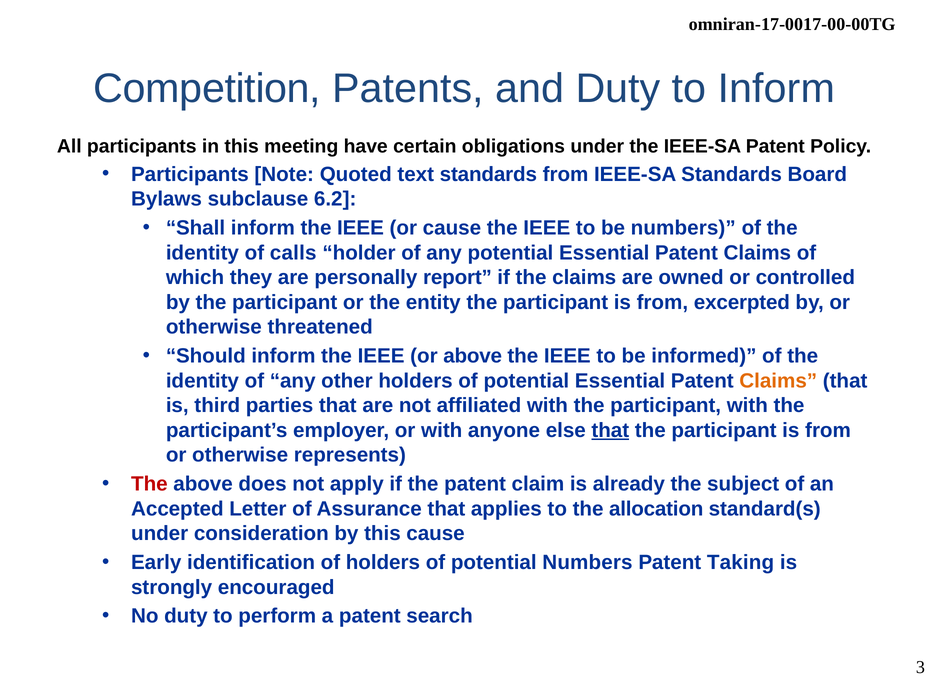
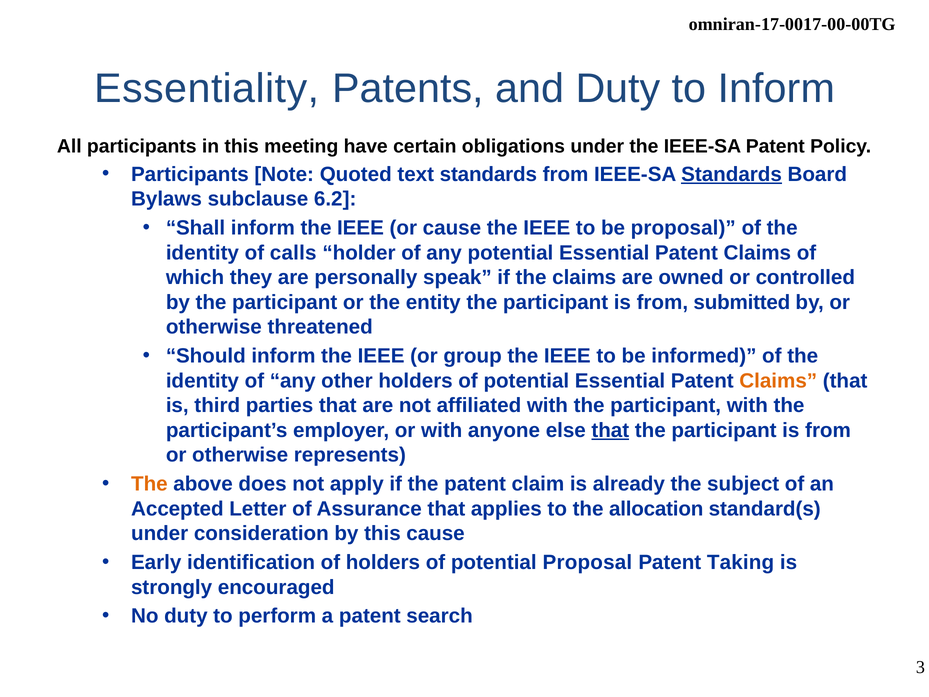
Competition: Competition -> Essentiality (207, 89)
Standards underline: none -> present (732, 174)
be numbers: numbers -> proposal (683, 228)
report: report -> speak (457, 277)
excerpted: excerpted -> submitted (742, 302)
or above: above -> group (473, 356)
The colour: red -> orange (149, 484)
potential Numbers: Numbers -> Proposal (587, 562)
